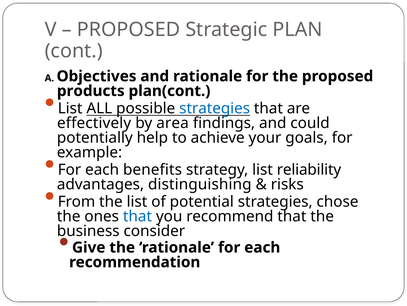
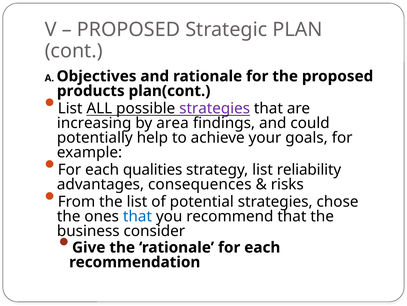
strategies colour: blue -> purple (215, 108)
effectively: effectively -> increasing (94, 123)
benefits: benefits -> qualities (153, 169)
distinguishing: distinguishing -> consequences (200, 184)
